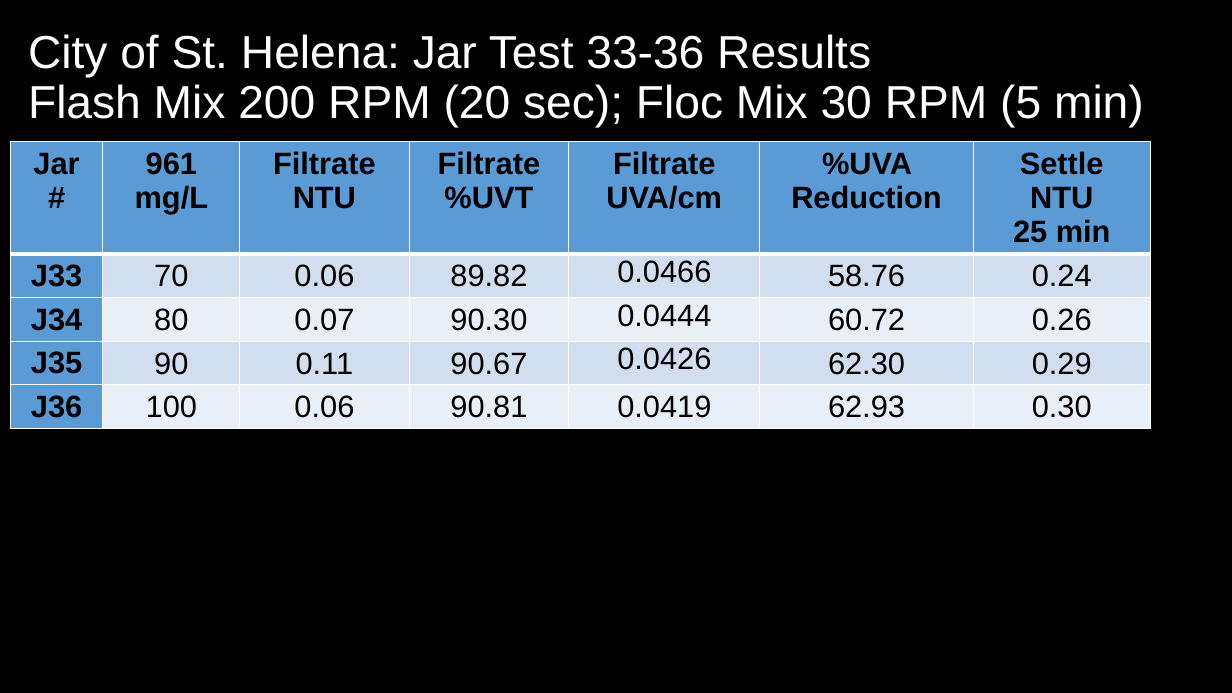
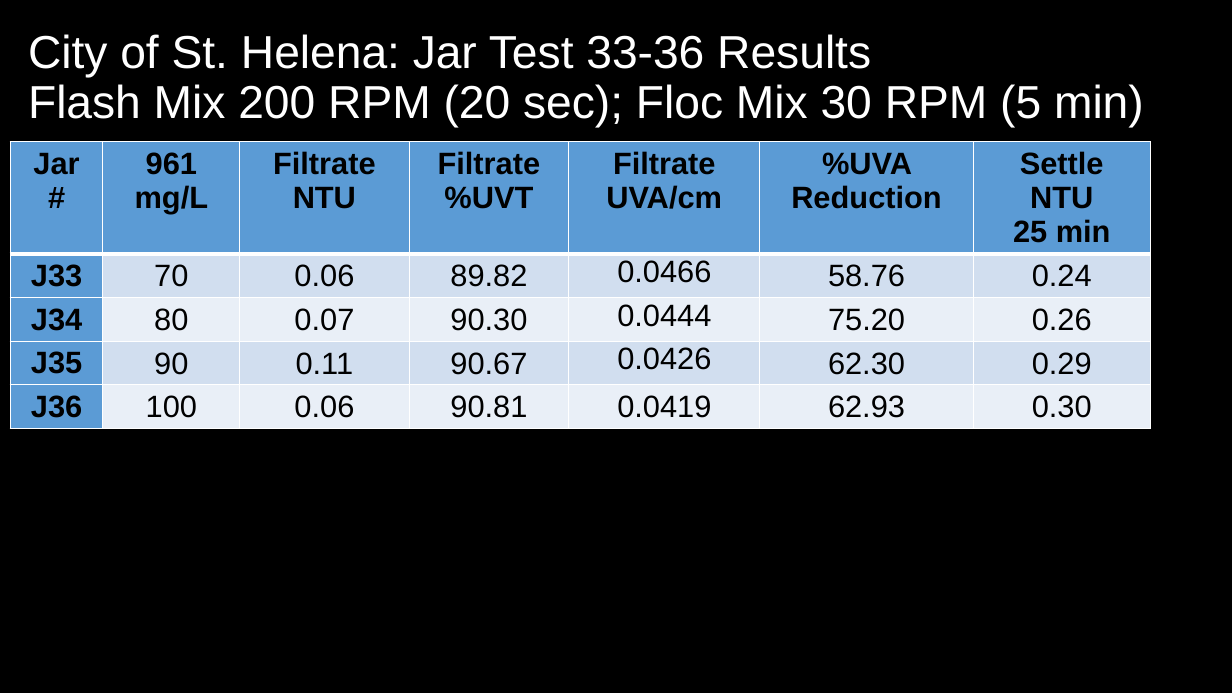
60.72: 60.72 -> 75.20 (867, 320)
